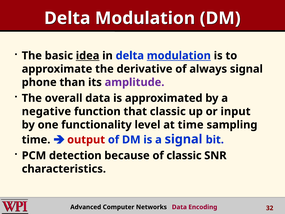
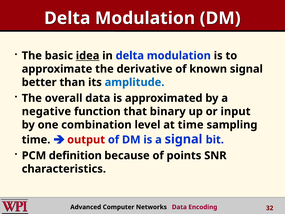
modulation underline: present -> none (179, 56)
always: always -> known (208, 69)
phone: phone -> better (39, 82)
amplitude colour: purple -> blue (135, 82)
that classic: classic -> binary (168, 111)
functionality: functionality -> combination (96, 125)
detection: detection -> definition (75, 155)
of classic: classic -> points (184, 155)
